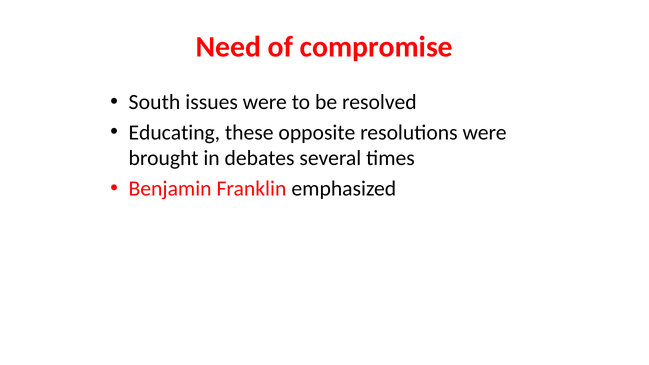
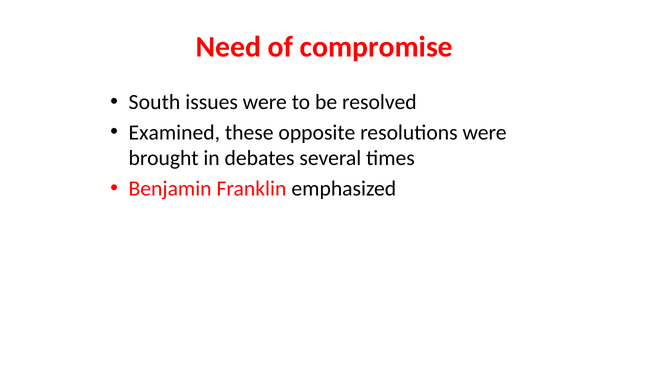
Educating: Educating -> Examined (174, 132)
